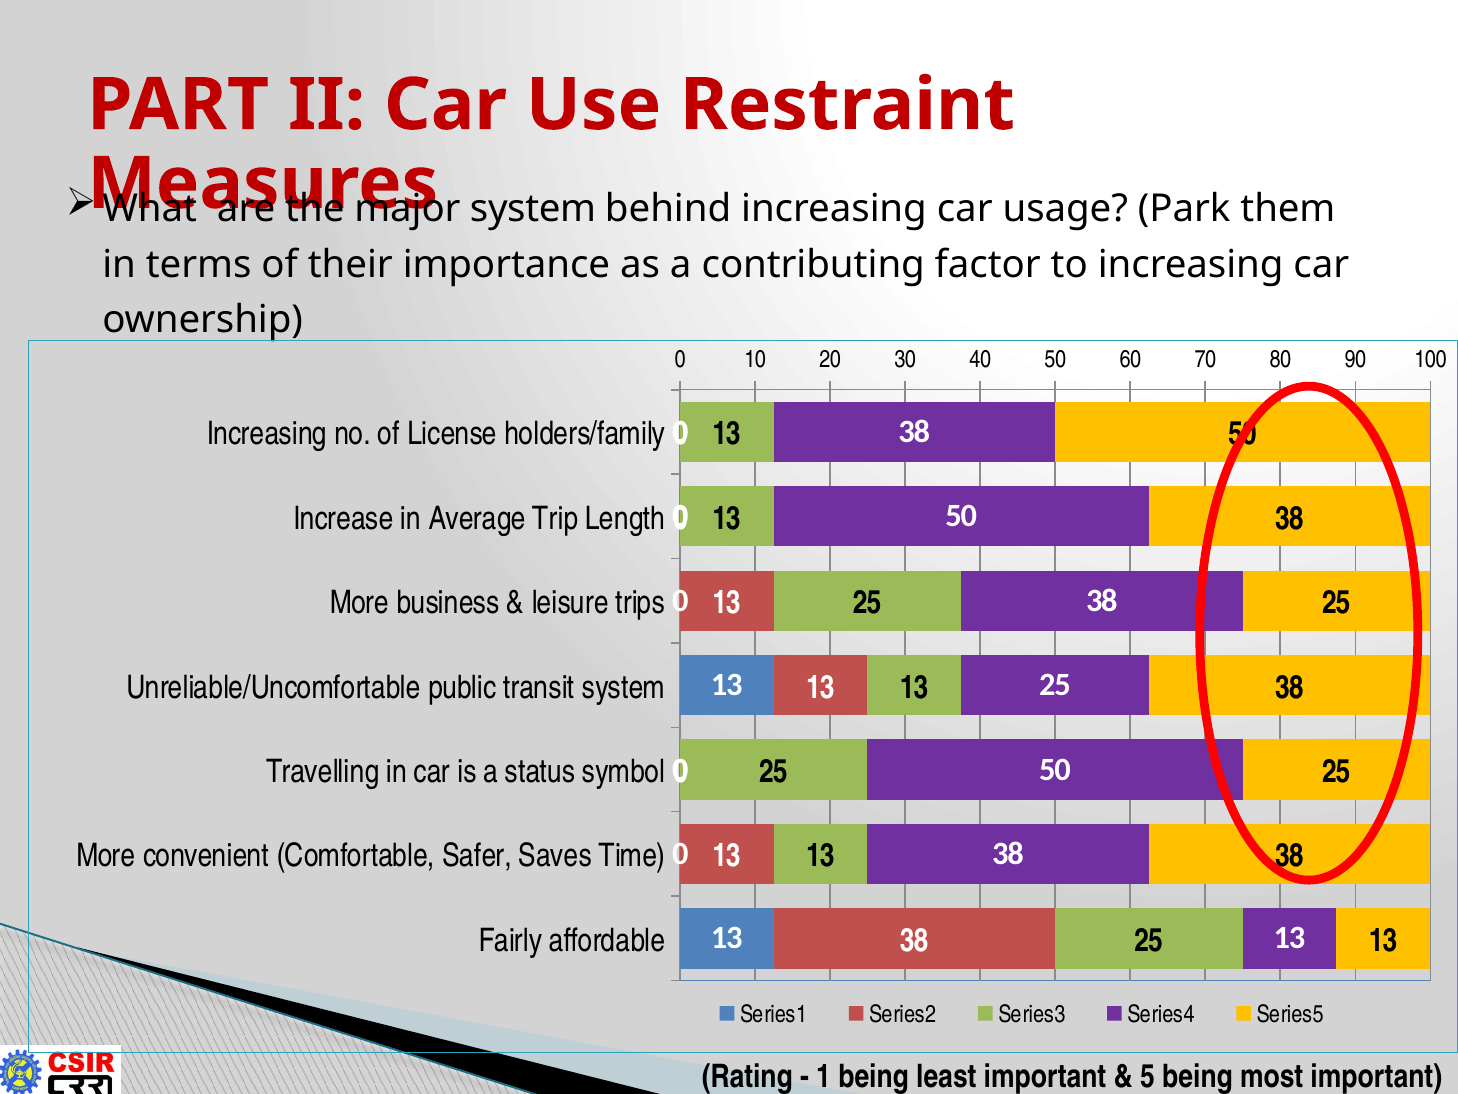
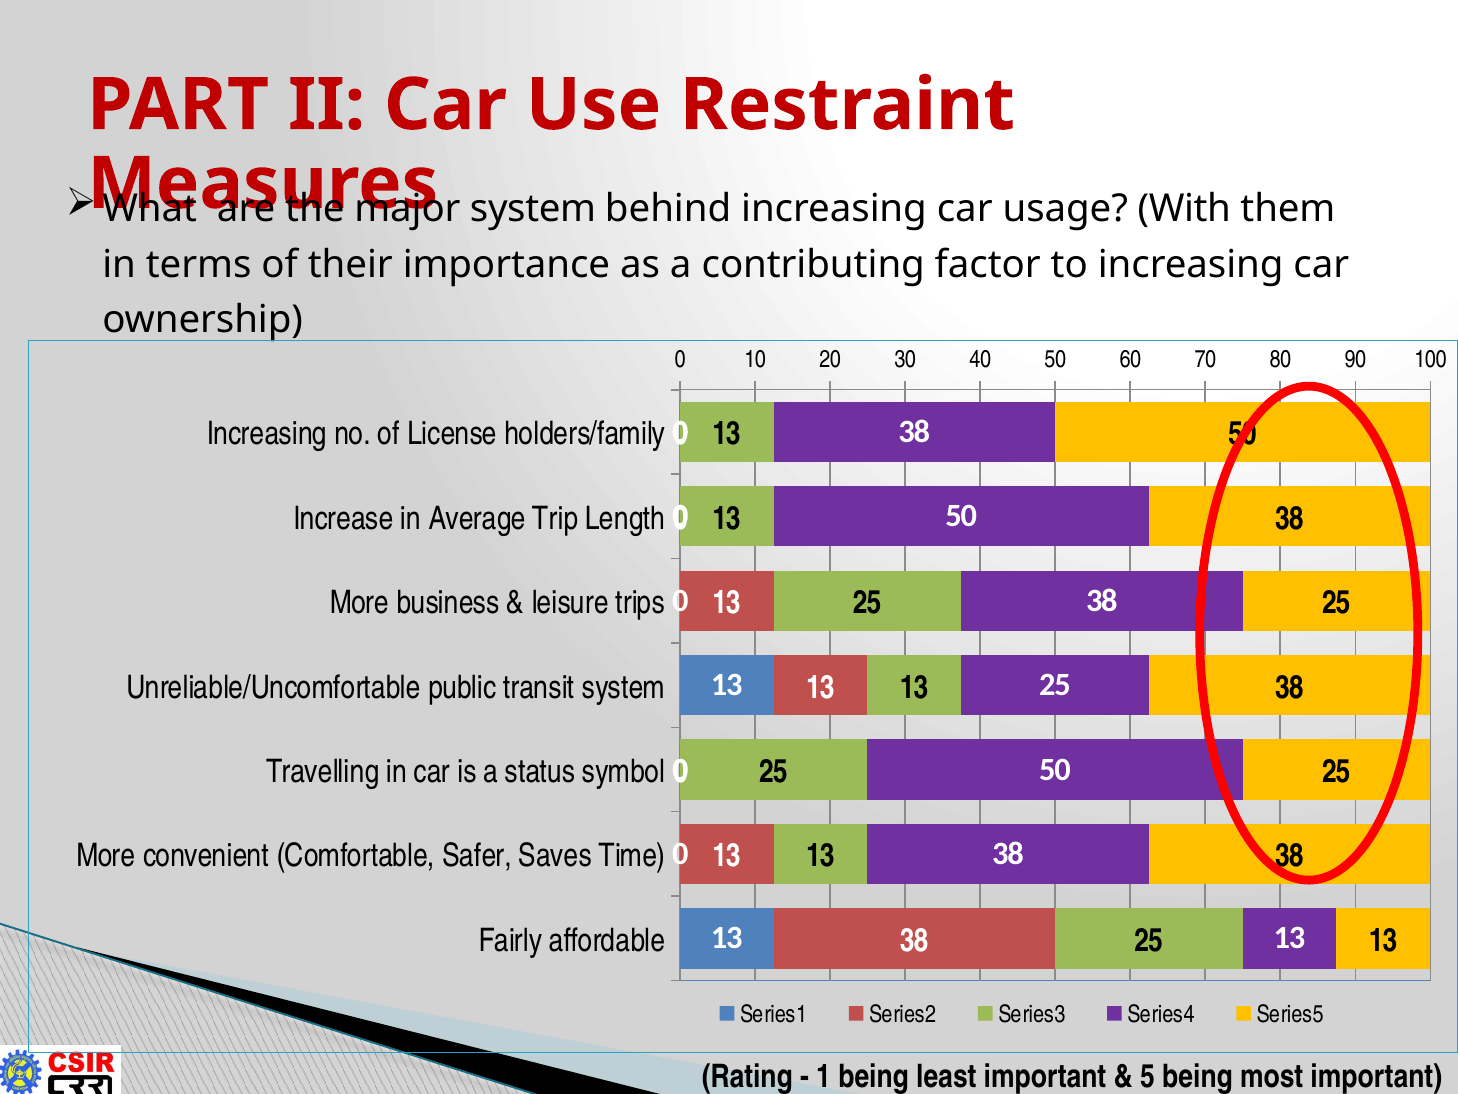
Park: Park -> With (1184, 209)
